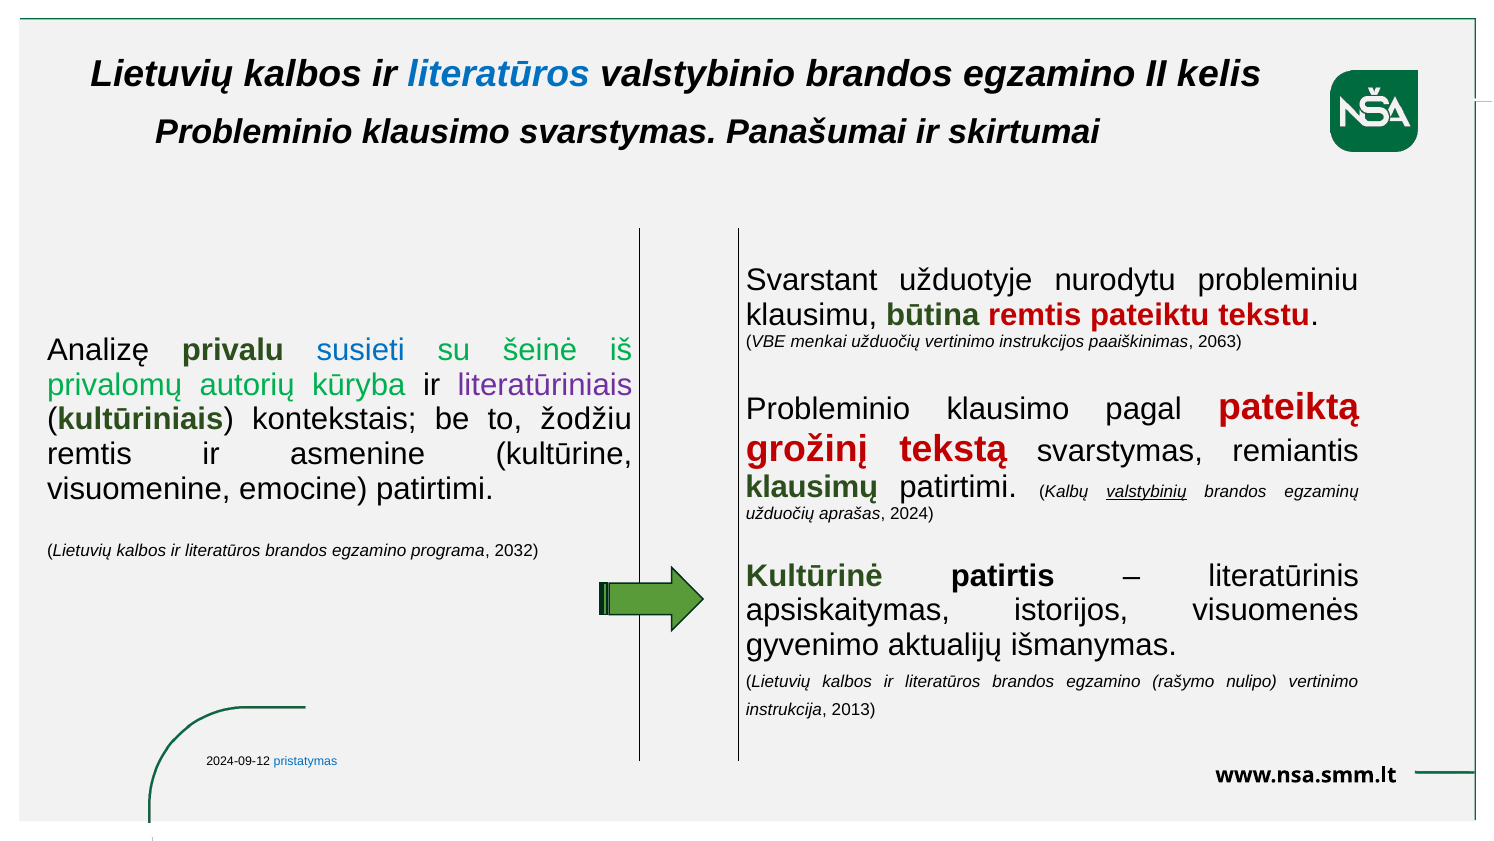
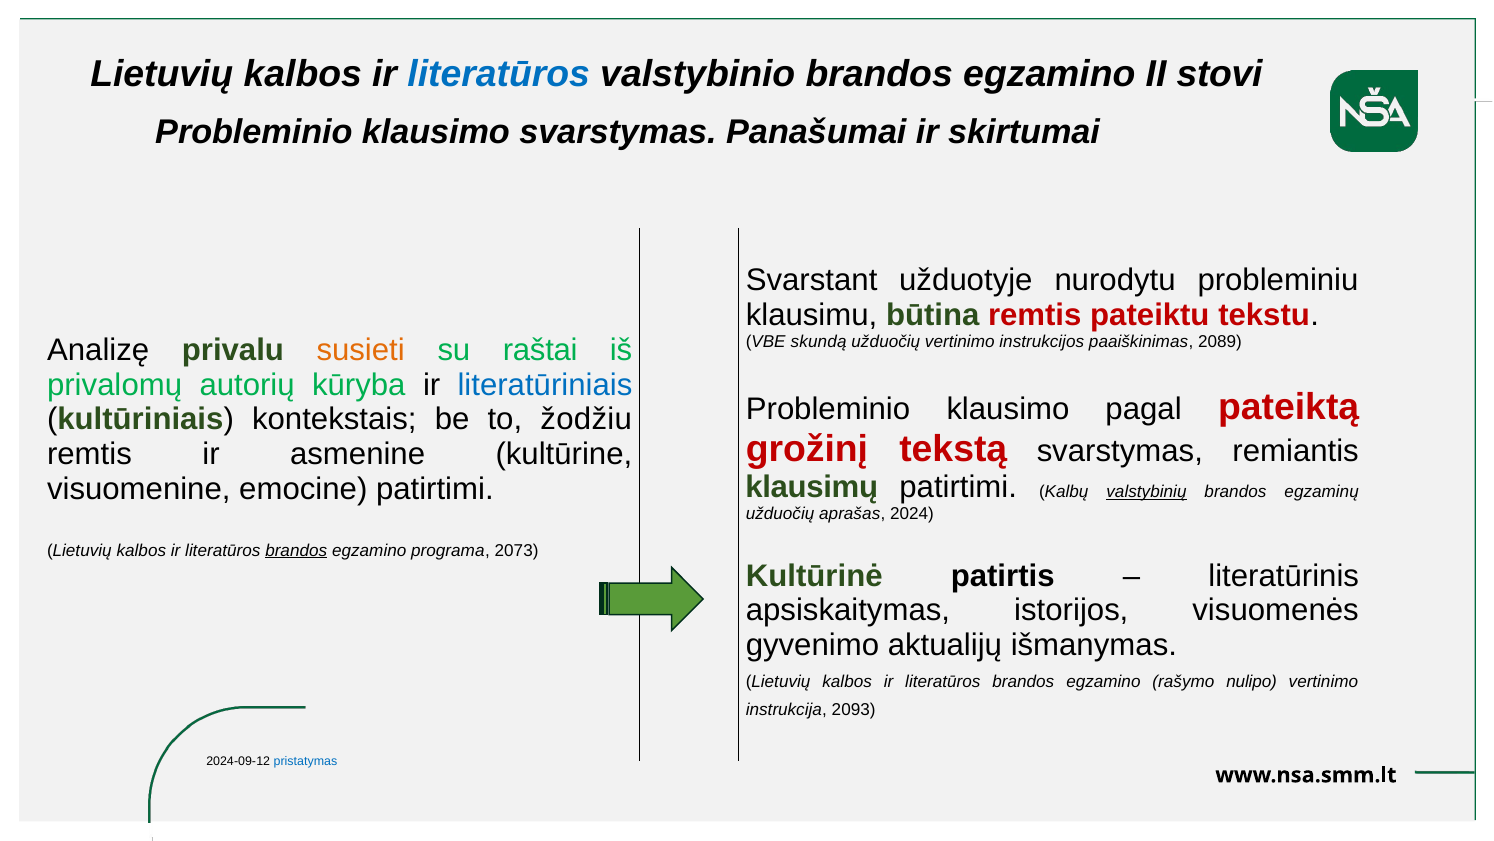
kelis: kelis -> stovi (1220, 74)
menkai: menkai -> skundą (819, 342)
2063: 2063 -> 2089 (1220, 342)
susieti colour: blue -> orange (361, 350)
šeinė: šeinė -> raštai (540, 350)
literatūriniais colour: purple -> blue (545, 384)
brandos underline: none -> present (296, 550)
2032: 2032 -> 2073 (517, 550)
2013: 2013 -> 2093 (854, 709)
